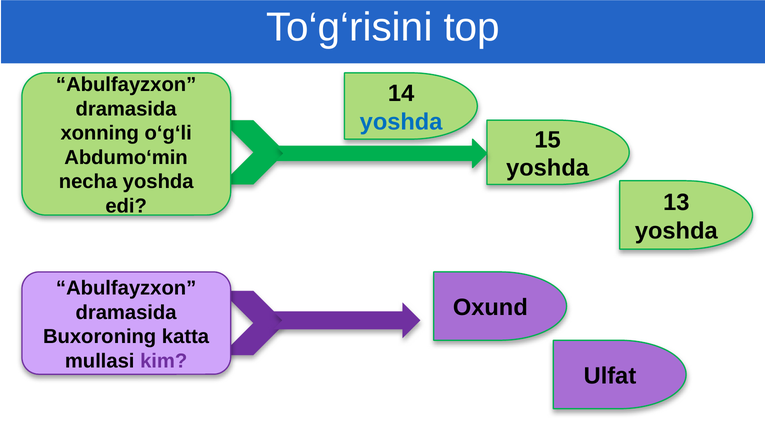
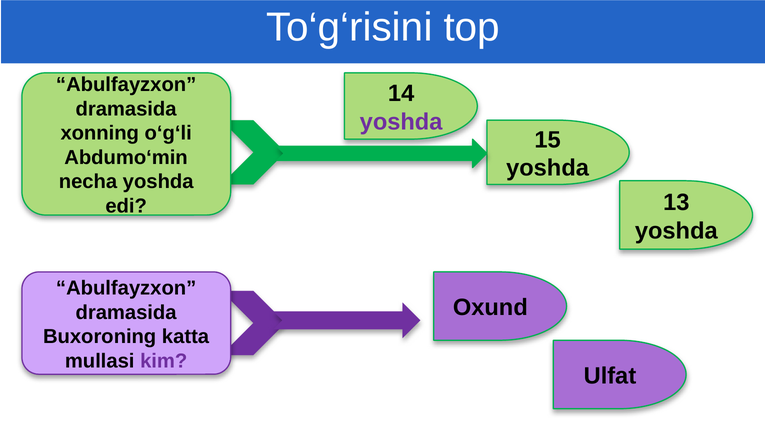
yoshda colour: blue -> purple (401, 122)
